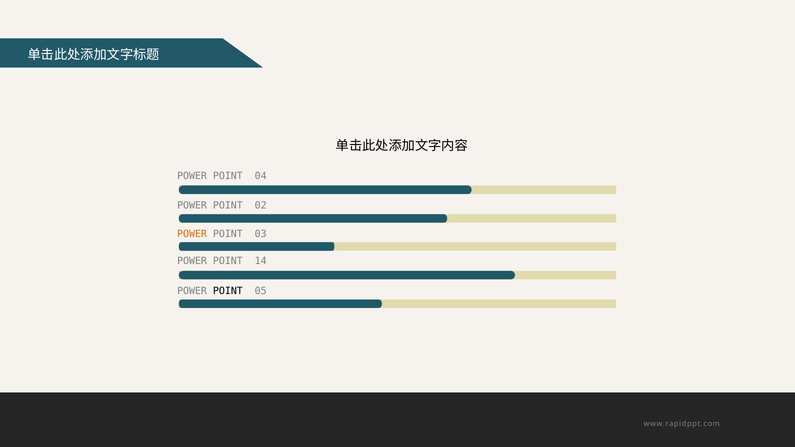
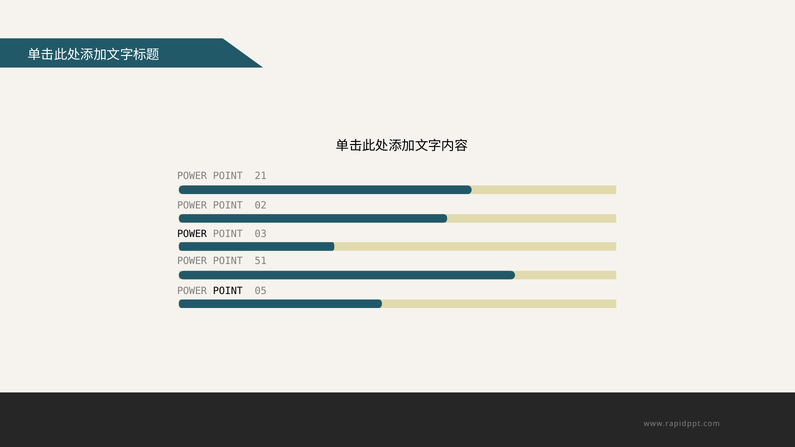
04: 04 -> 21 (261, 176)
POWER colour: orange -> black (192, 234)
14: 14 -> 51 (261, 261)
